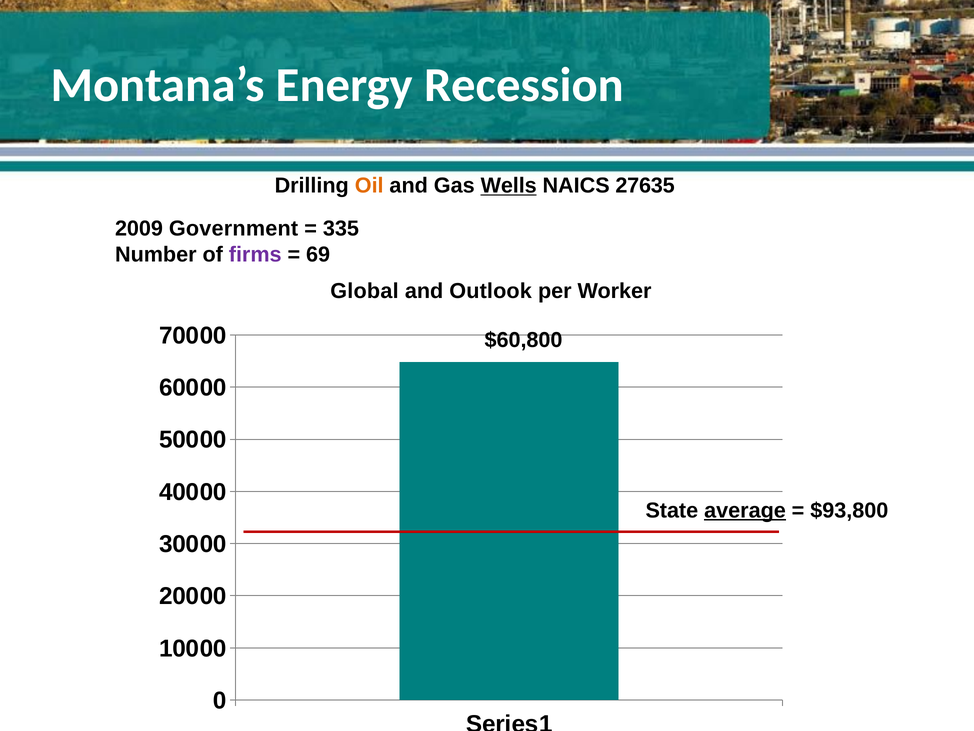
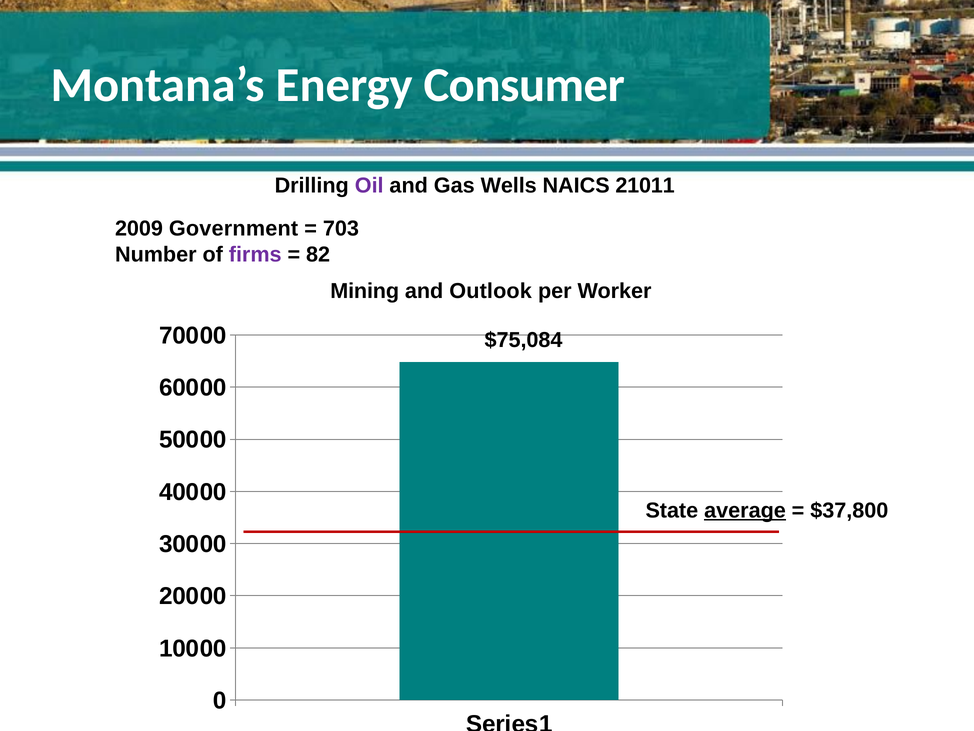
Recession: Recession -> Consumer (524, 85)
Oil colour: orange -> purple (369, 186)
Wells underline: present -> none (509, 186)
27635: 27635 -> 21011 (645, 186)
335: 335 -> 703 (341, 228)
69: 69 -> 82 (318, 254)
Global: Global -> Mining (365, 291)
$60,800: $60,800 -> $75,084 (524, 340)
$93,800: $93,800 -> $37,800 (849, 510)
